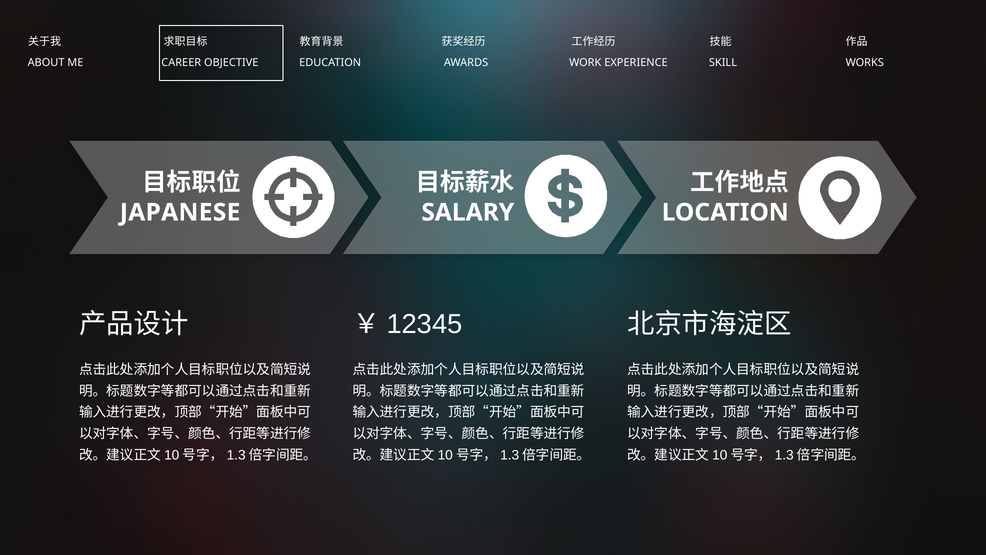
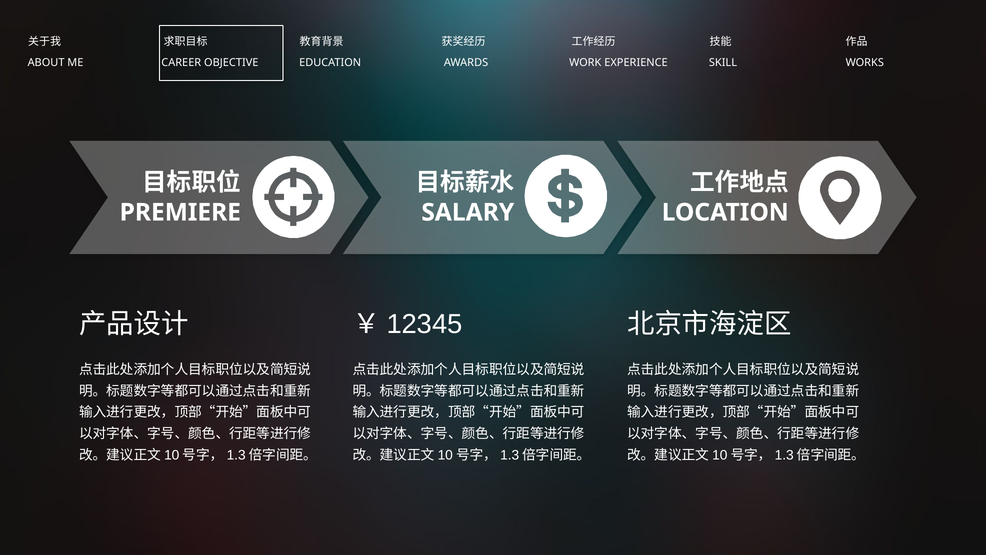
JAPANESE: JAPANESE -> PREMIERE (180, 212)
